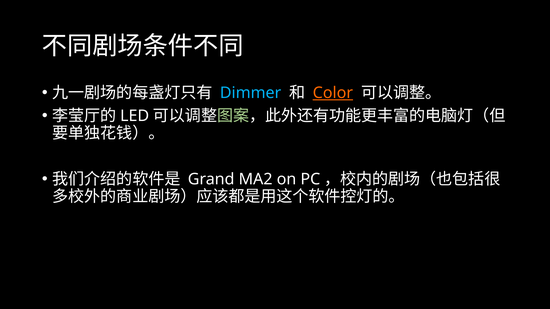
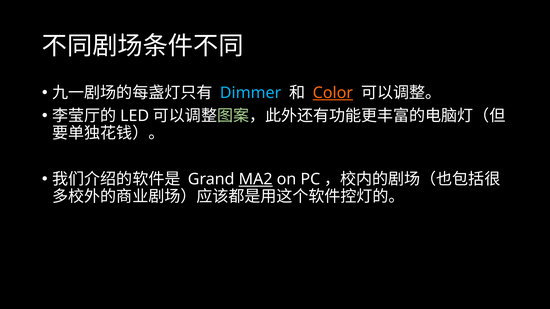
MA2 underline: none -> present (256, 179)
